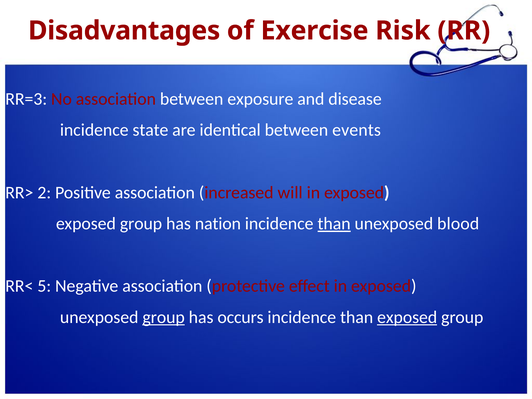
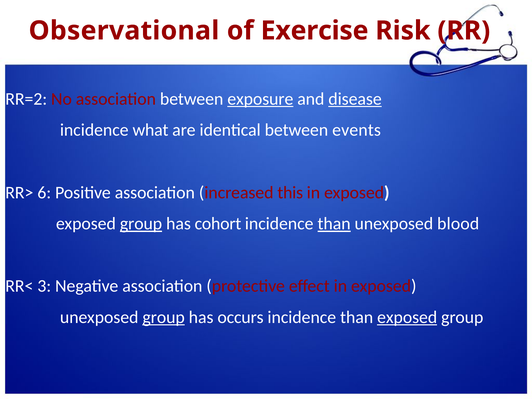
Disadvantages: Disadvantages -> Observational (124, 31)
RR=3: RR=3 -> RR=2 (26, 99)
exposure underline: none -> present (260, 99)
disease underline: none -> present (355, 99)
state: state -> what (150, 130)
2: 2 -> 6 (44, 192)
will: will -> this (290, 192)
group underline: none -> present (141, 224)
nation: nation -> cohort (218, 224)
5: 5 -> 3 (44, 286)
